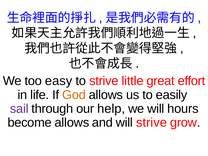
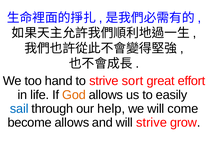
easy: easy -> hand (59, 81)
little: little -> sort (132, 81)
sail colour: purple -> blue (19, 109)
hours: hours -> come (183, 109)
